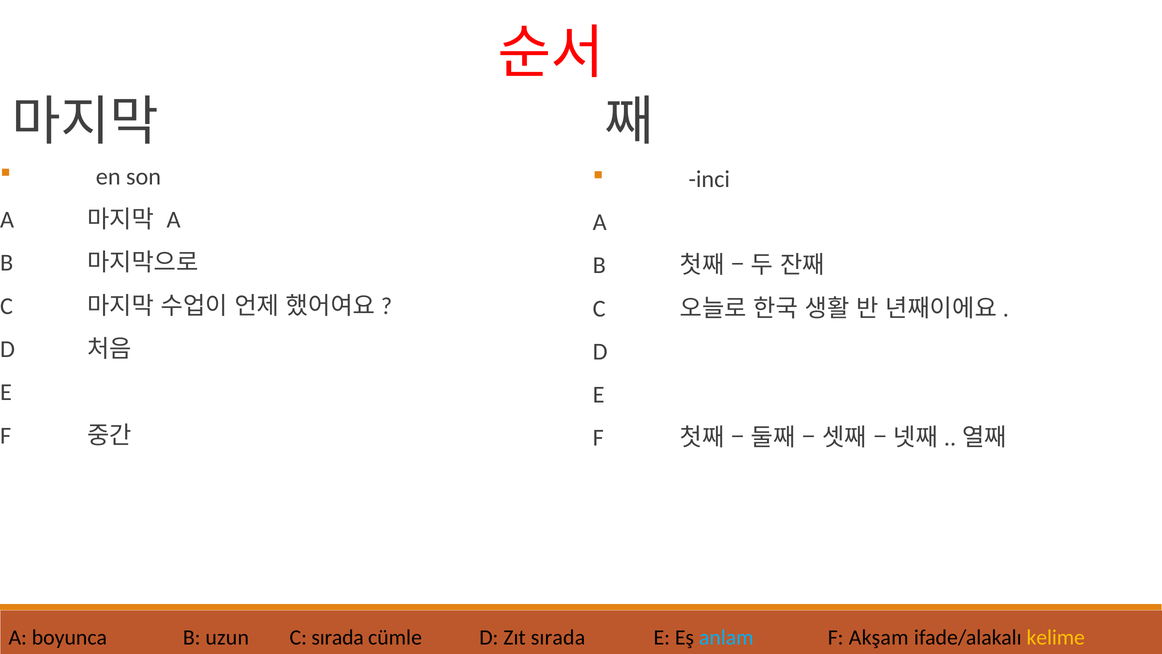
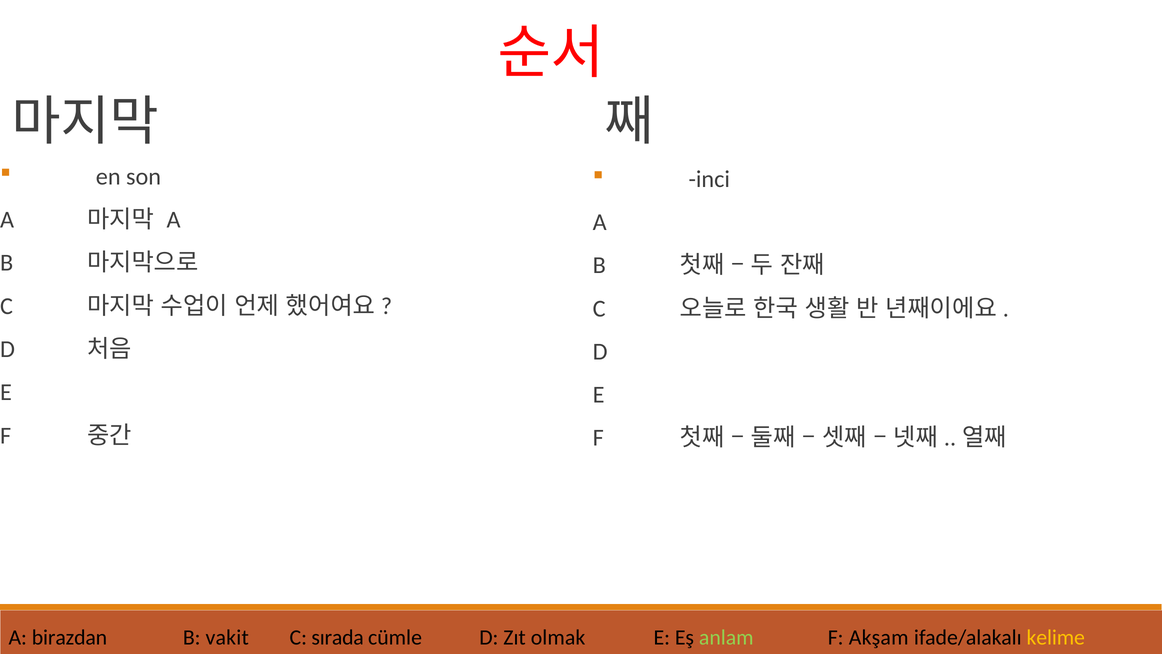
boyunca: boyunca -> birazdan (69, 637)
uzun: uzun -> vakit (227, 637)
Zıt sırada: sırada -> olmak (558, 637)
anlam colour: light blue -> light green (726, 637)
